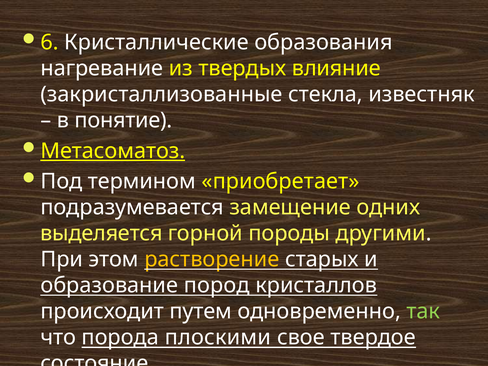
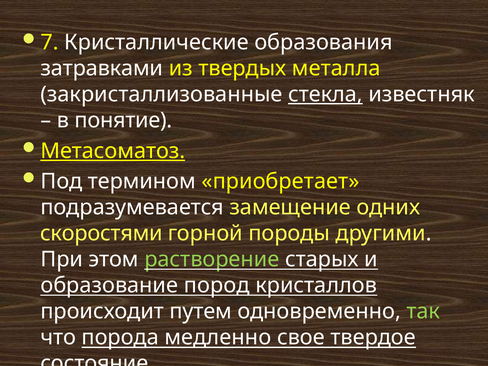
6: 6 -> 7 (50, 42)
нагревание: нагревание -> затравками (102, 68)
влияние: влияние -> металла (336, 68)
стекла underline: none -> present (325, 94)
выделяется: выделяется -> скоростями (101, 233)
растворение colour: yellow -> light green (212, 259)
плоскими: плоскими -> медленно (218, 337)
